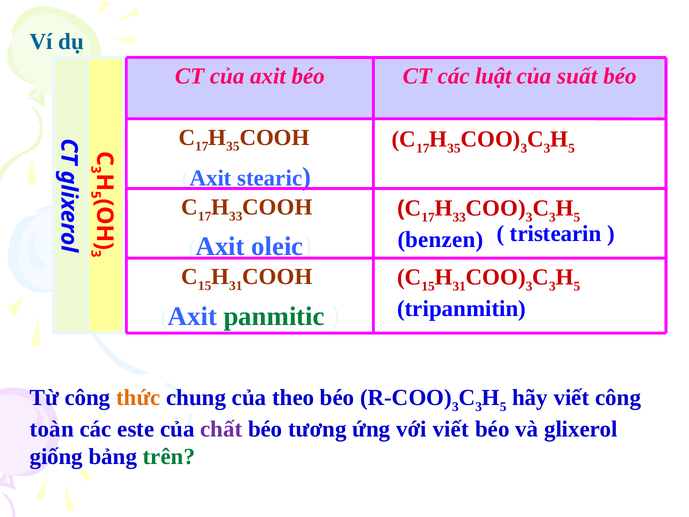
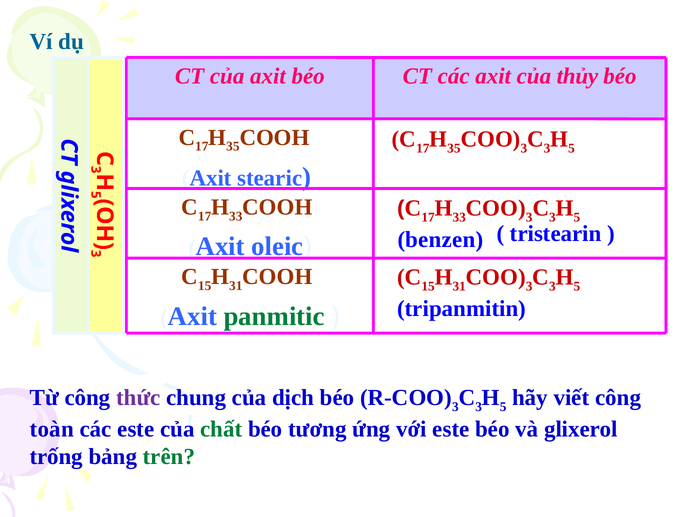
các luật: luật -> axit (493, 76)
suất: suất -> thủy (577, 76)
thức colour: orange -> purple (138, 398)
theo: theo -> dịch (293, 398)
chất colour: purple -> green (221, 429)
với viết: viết -> este (451, 429)
giống: giống -> trống (56, 457)
